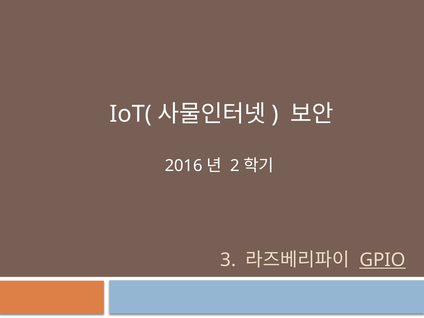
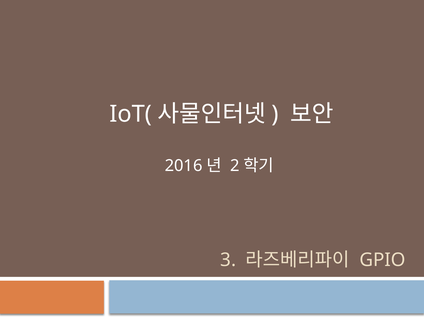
GPIO underline: present -> none (383, 260)
